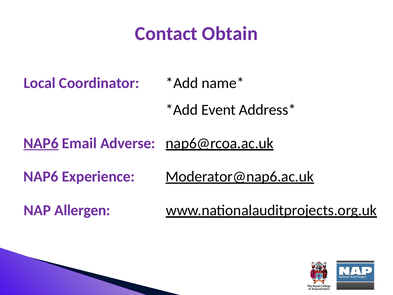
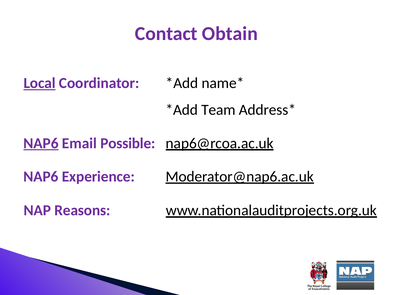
Local underline: none -> present (40, 83)
Event: Event -> Team (219, 110)
Adverse: Adverse -> Possible (128, 143)
Allergen: Allergen -> Reasons (82, 210)
